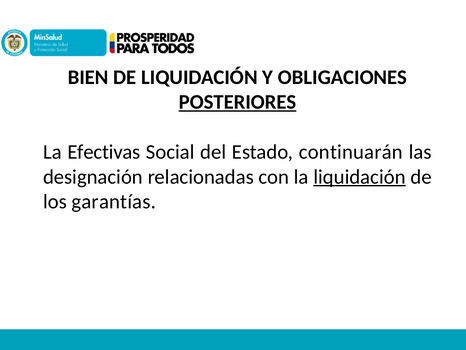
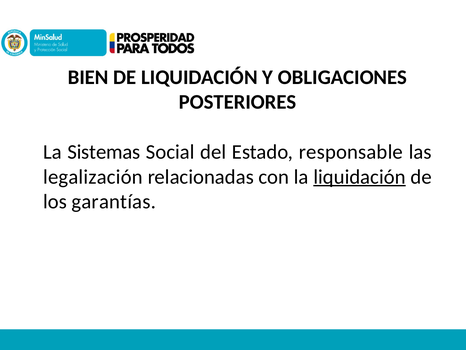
POSTERIORES underline: present -> none (238, 102)
Efectivas: Efectivas -> Sistemas (104, 152)
continuarán: continuarán -> responsable (351, 152)
designación: designación -> legalización (93, 177)
